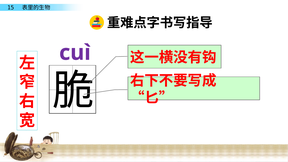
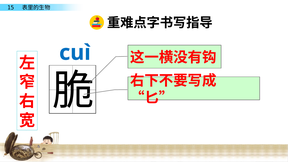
cuì colour: purple -> blue (75, 53)
